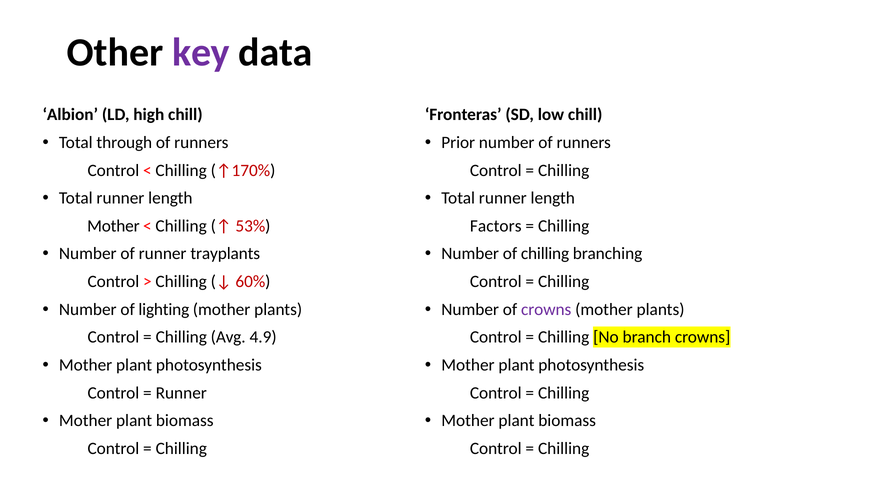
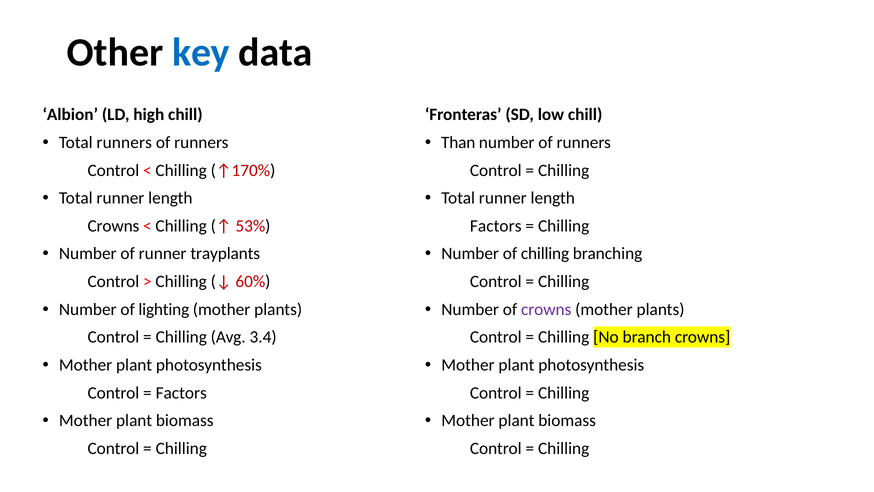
key colour: purple -> blue (201, 53)
Total through: through -> runners (124, 142)
Prior: Prior -> Than (458, 142)
Mother: Mother -> Crowns (113, 226)
4.9: 4.9 -> 3.4 (263, 337)
Runner: Runner -> Factors (181, 393)
